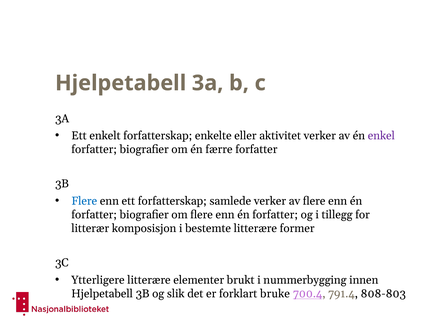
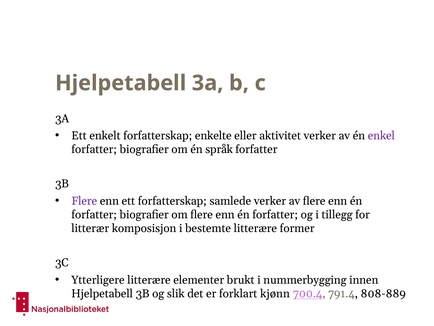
færre: færre -> språk (219, 149)
Flere colour: blue -> purple (84, 201)
bruke: bruke -> kjønn (275, 293)
808-803: 808-803 -> 808-889 (383, 293)
